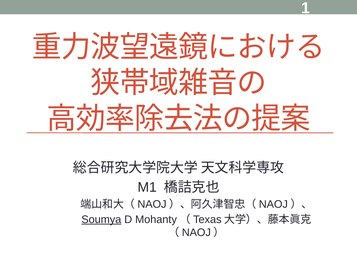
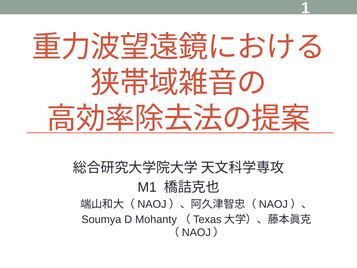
Soumya underline: present -> none (101, 219)
